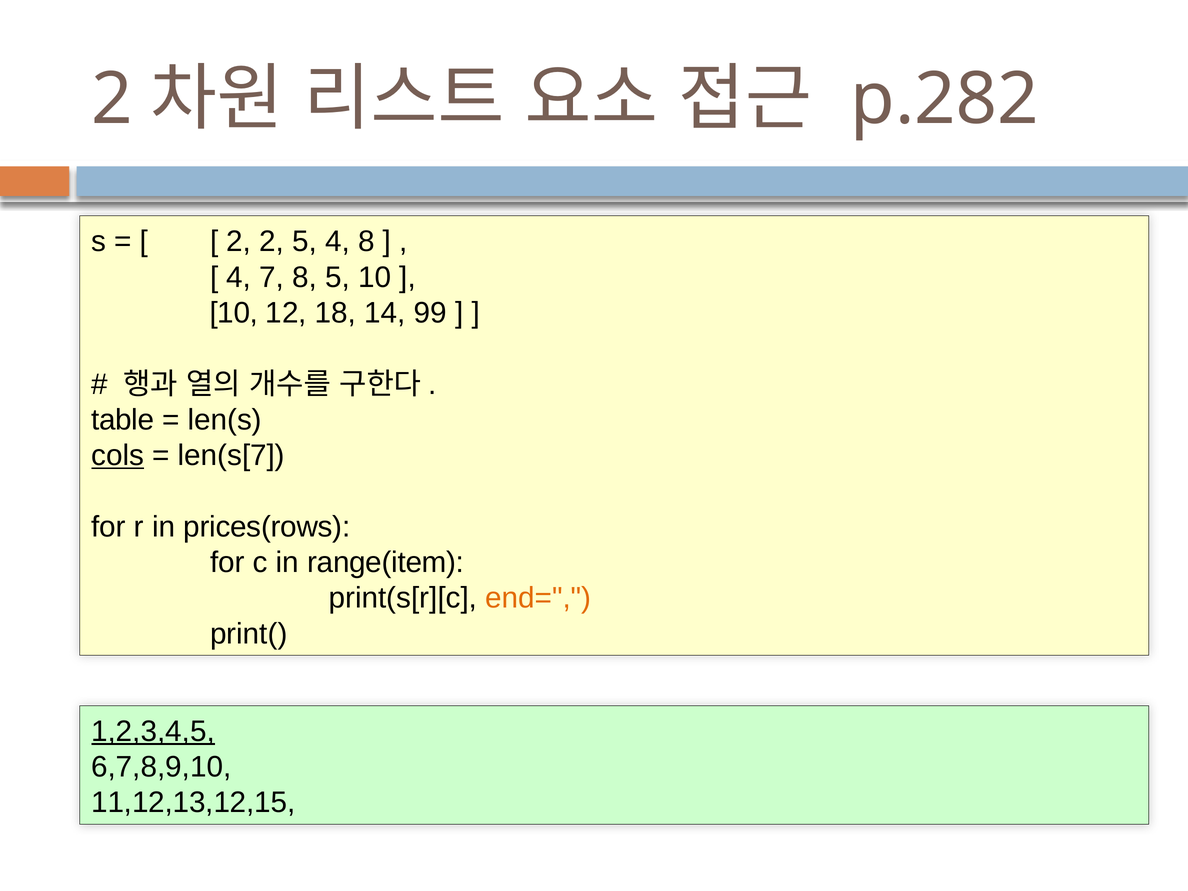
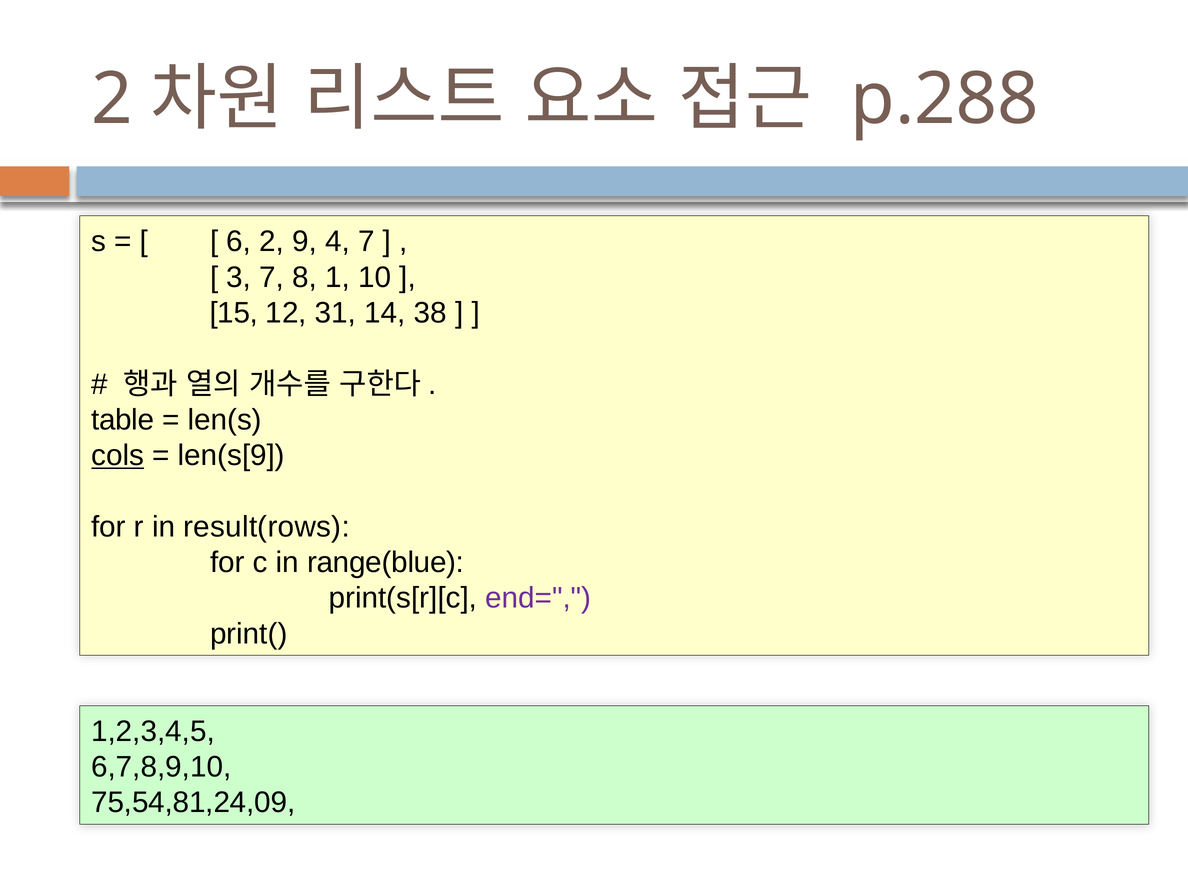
p.282: p.282 -> p.288 (945, 99)
2: 2 -> 6 (239, 242)
2 5: 5 -> 9 (305, 242)
4 8: 8 -> 7 (367, 242)
4: 4 -> 3 (239, 277)
8 5: 5 -> 1 (338, 277)
10: 10 -> 15 (234, 313)
18: 18 -> 31 (336, 313)
99: 99 -> 38 (430, 313)
len(s[7: len(s[7 -> len(s[9 (231, 456)
prices(rows: prices(rows -> result(rows (267, 527)
range(item: range(item -> range(blue (386, 562)
end= colour: orange -> purple (538, 598)
1,2,3,4,5 underline: present -> none (153, 731)
11,12,13,12,15: 11,12,13,12,15 -> 75,54,81,24,09 (193, 803)
